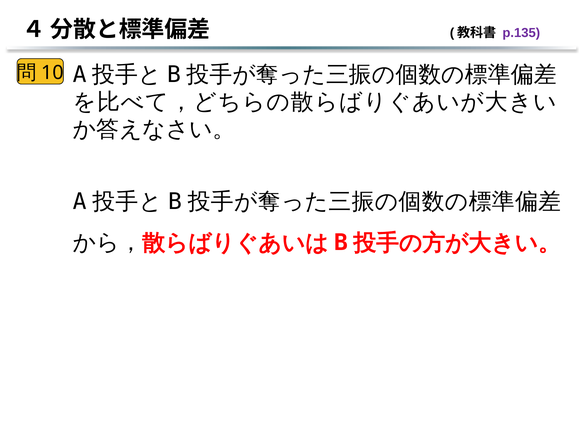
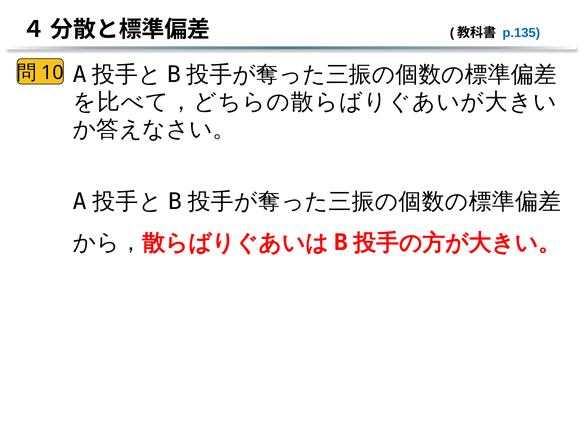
p.135 colour: purple -> blue (521, 33)
